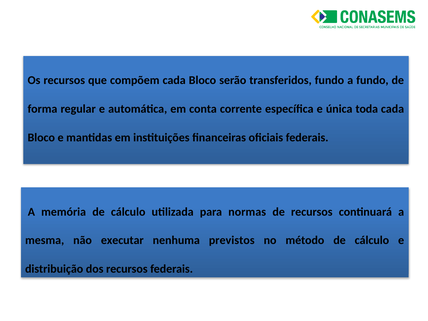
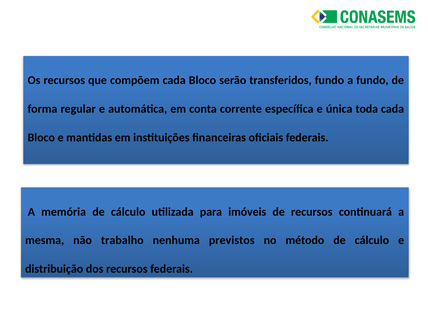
normas: normas -> imóveis (247, 212)
executar: executar -> trabalho (122, 240)
